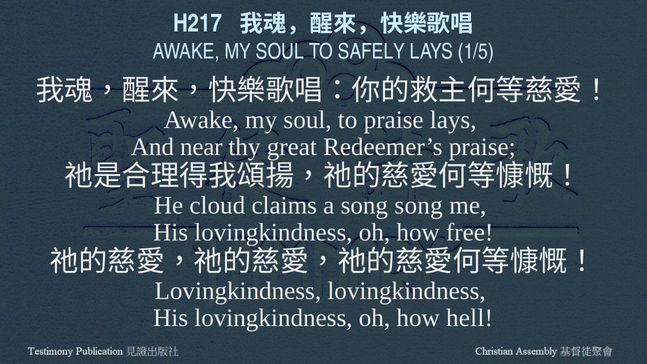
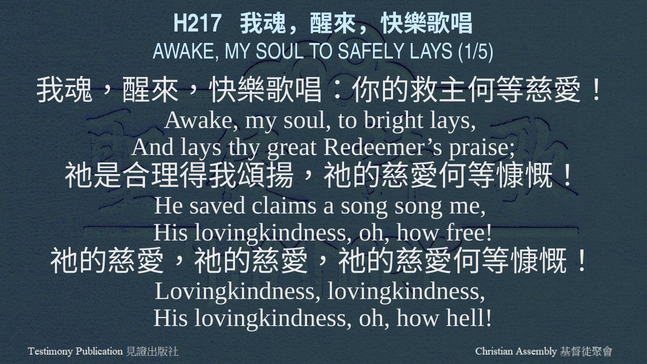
to praise: praise -> bright (394, 120)
And near: near -> lays (201, 147)
cloud: cloud -> saved (217, 205)
